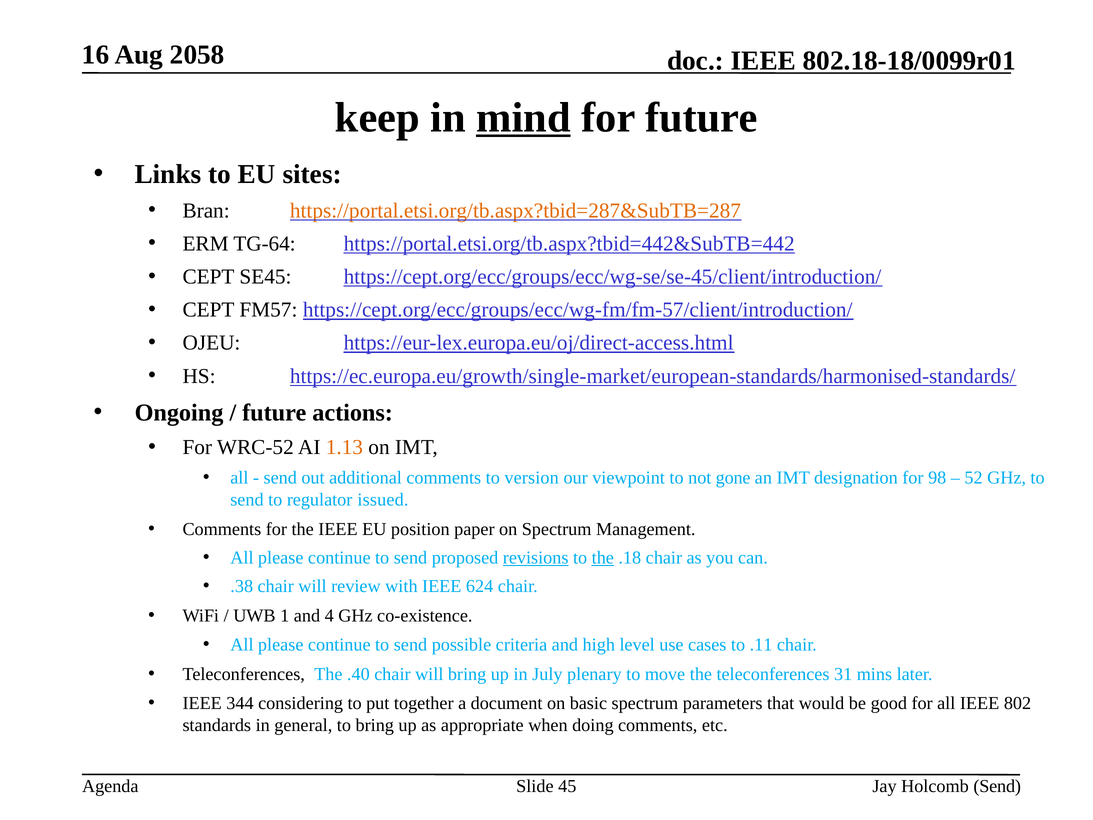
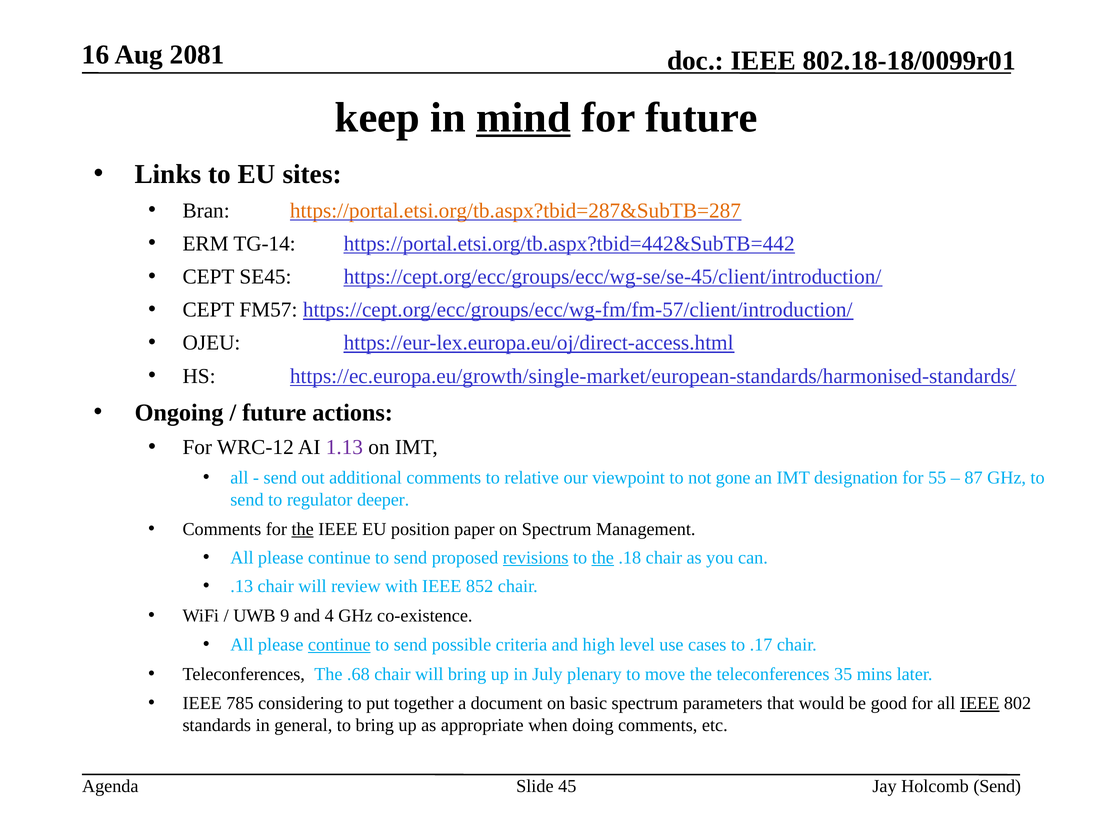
2058: 2058 -> 2081 (197, 55)
TG-64: TG-64 -> TG-14 (265, 244)
WRC-52: WRC-52 -> WRC-12 (255, 447)
1.13 colour: orange -> purple (344, 447)
version: version -> relative (532, 478)
98: 98 -> 55 (937, 478)
52: 52 -> 87 (974, 478)
issued: issued -> deeper (383, 499)
the underline: none -> present (303, 529)
.38: .38 -> .13 (242, 586)
624: 624 -> 852 (480, 586)
1: 1 -> 9 (285, 616)
continue underline: none -> present (339, 644)
.11: .11 -> .17 (761, 644)
.40: .40 -> .68 (358, 674)
31: 31 -> 35 (843, 674)
344: 344 -> 785 (240, 703)
IEEE underline: none -> present (980, 703)
